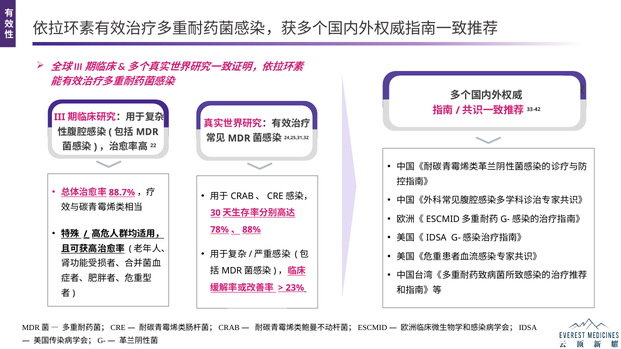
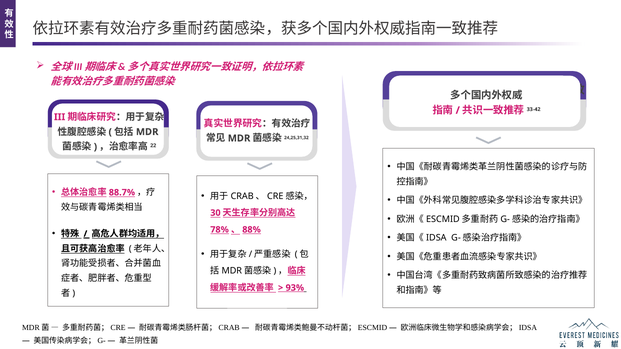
23%: 23% -> 93% (295, 288)
